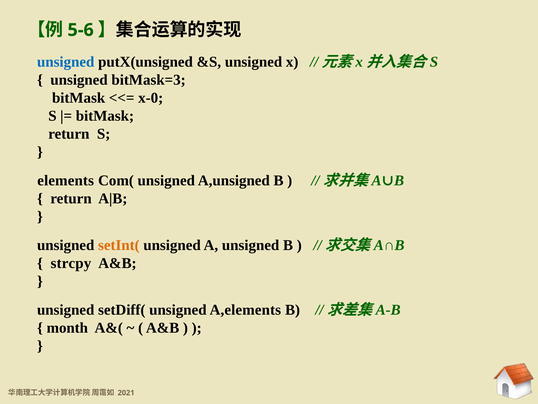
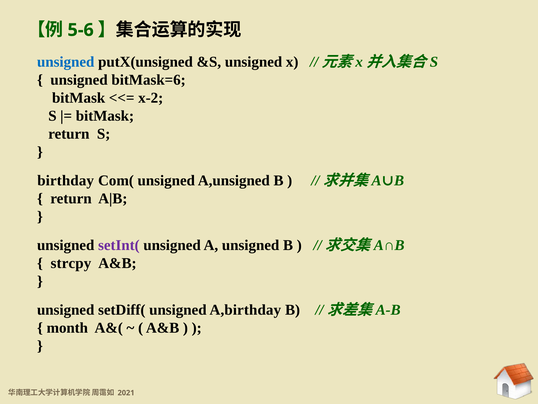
bitMask=3: bitMask=3 -> bitMask=6 (149, 80)
x-0: x-0 -> x-2 (151, 98)
elements: elements -> birthday (66, 180)
setInt( colour: orange -> purple (119, 245)
A,elements: A,elements -> A,birthday (245, 309)
